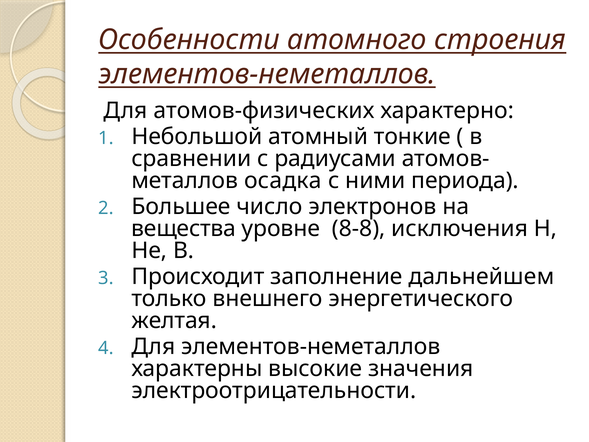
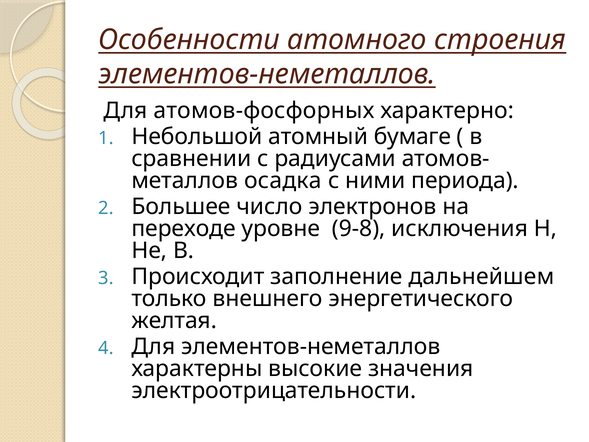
атомов-физических: атомов-физических -> атомов-фосфорных (264, 111)
тонкие: тонкие -> бумаге (412, 137)
вещества: вещества -> переходе (184, 228)
8-8: 8-8 -> 9-8 (359, 228)
